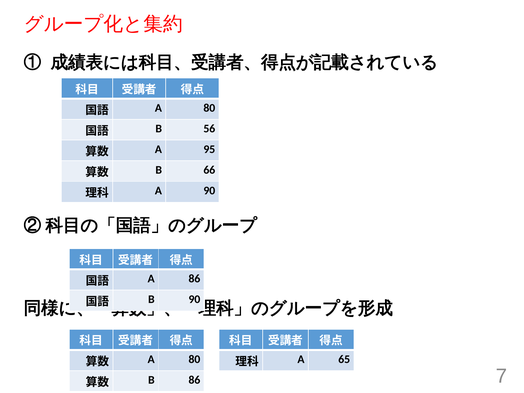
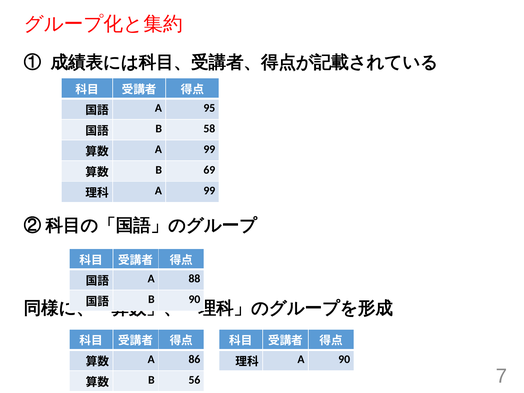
80: 80 -> 95 (209, 108)
56: 56 -> 58 (209, 129)
95: 95 -> 99 (209, 149)
66: 66 -> 69 (209, 170)
90: 90 -> 99 (209, 191)
A 86: 86 -> 88 (194, 279)
80: 80 -> 86 (194, 359)
A 65: 65 -> 90 (344, 359)
B 86: 86 -> 56 (194, 380)
